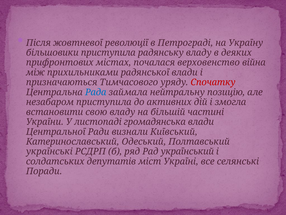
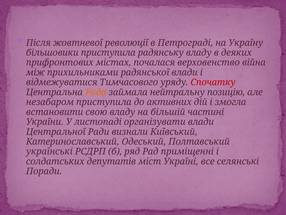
призначаються: призначаються -> відмежуватися (62, 82)
Рада colour: blue -> orange (96, 92)
громадянська: громадянська -> організувати (155, 122)
український: український -> приміщенні (187, 151)
